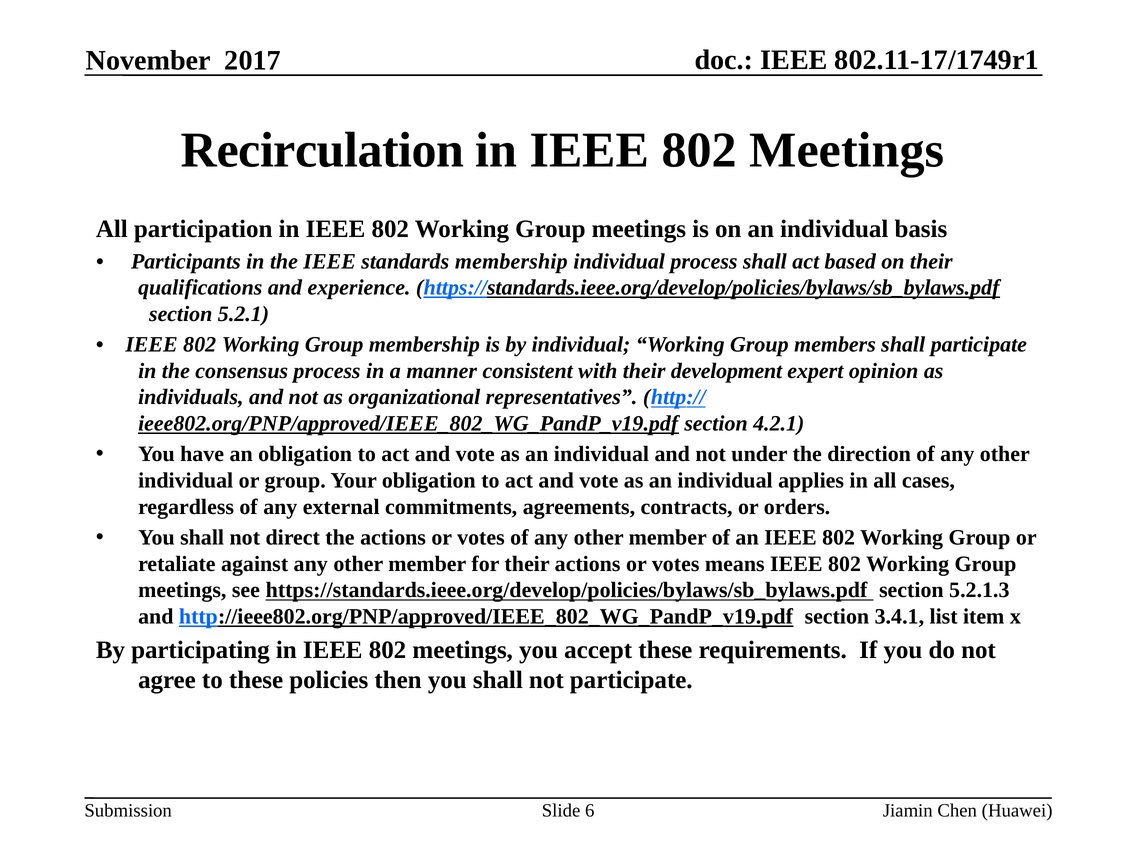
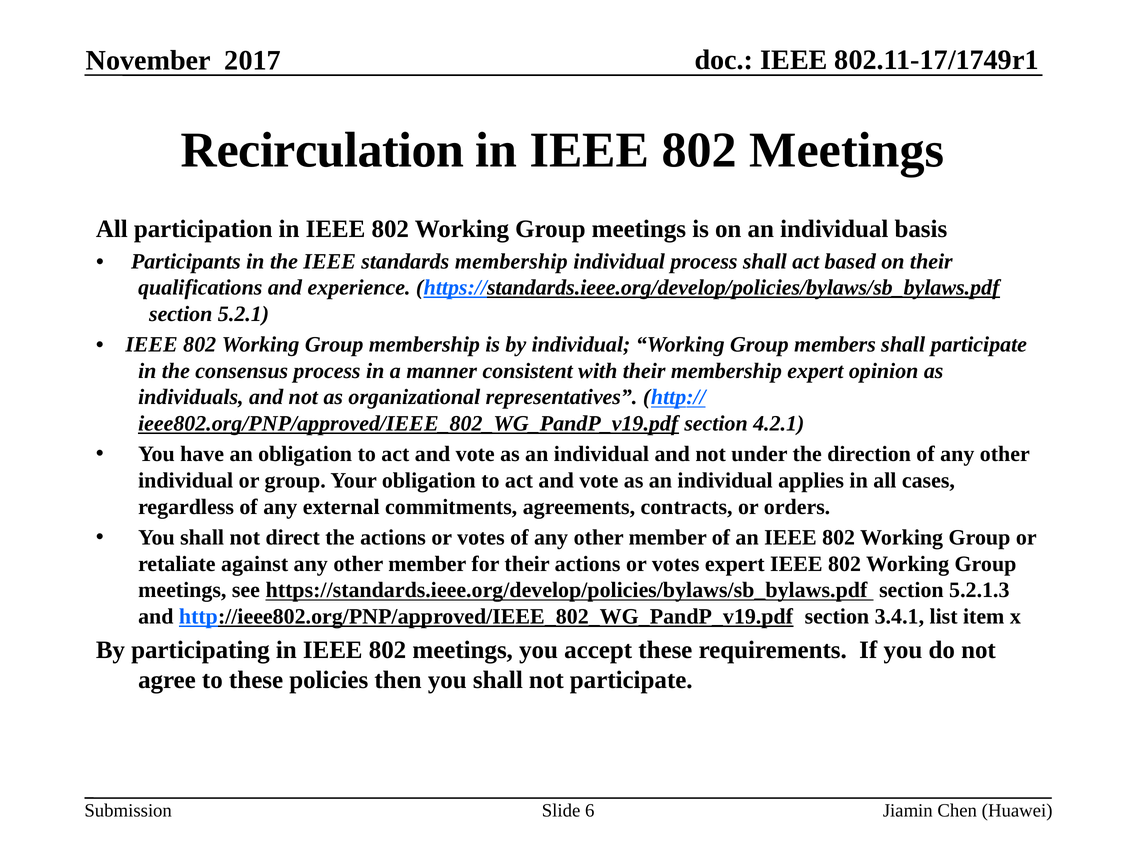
their development: development -> membership (726, 371)
votes means: means -> expert (735, 564)
